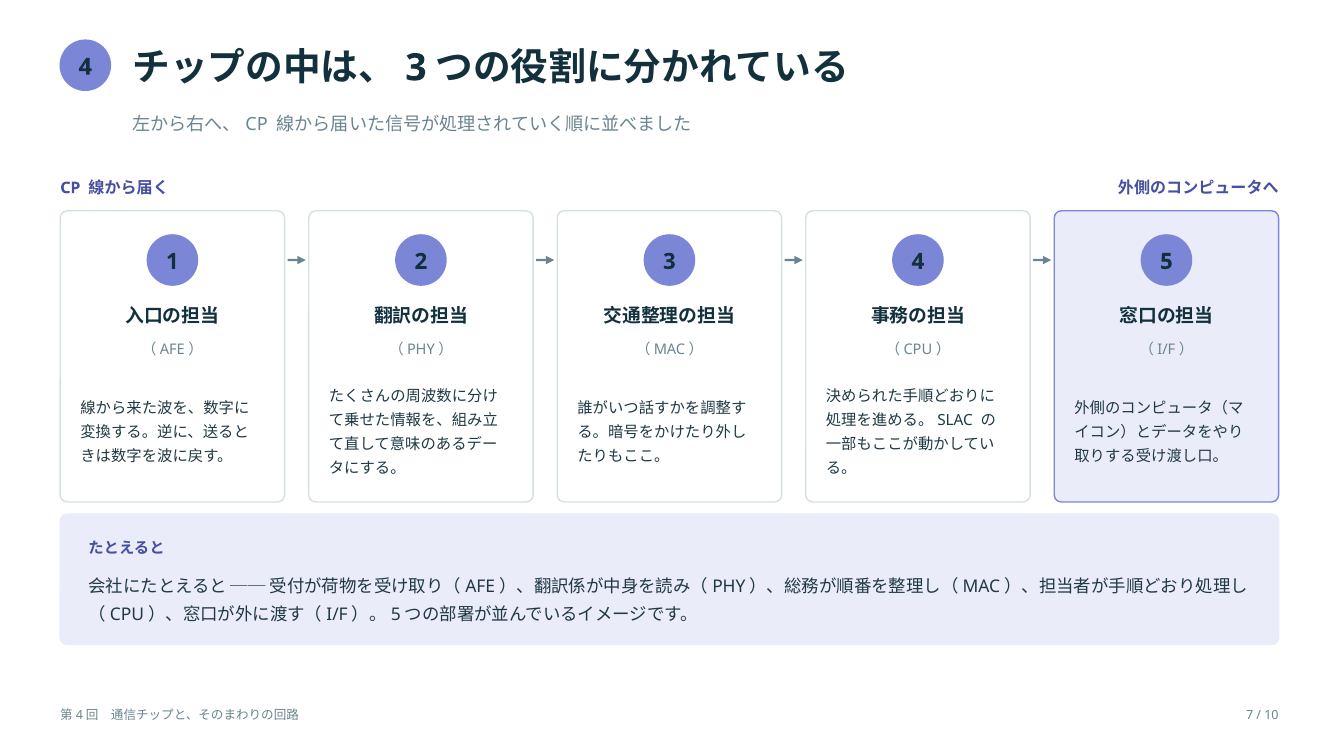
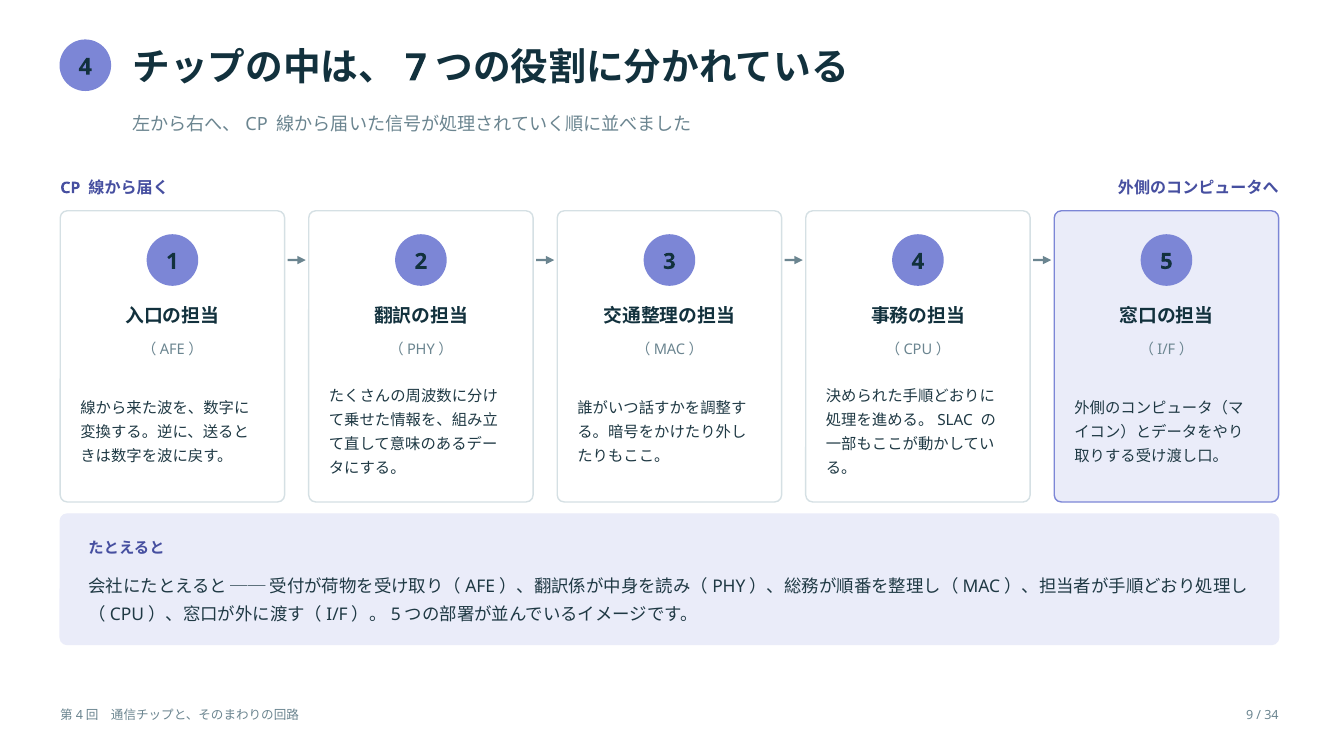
3: 3 -> 7 (416, 68)
7: 7 -> 9 (1250, 716)
10: 10 -> 34 (1271, 716)
